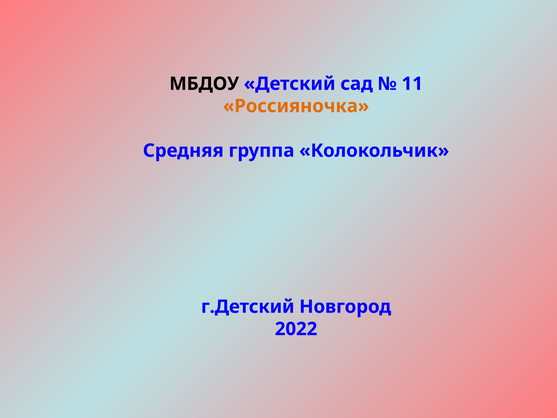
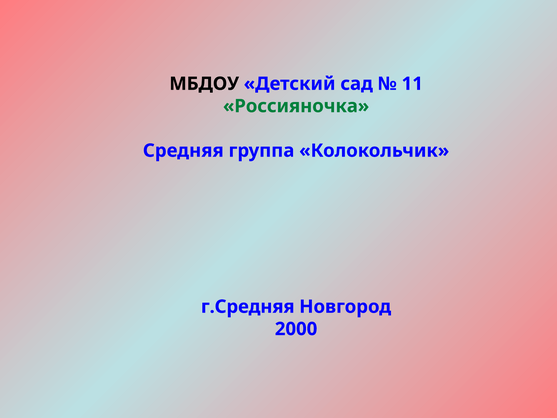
Россияночка colour: orange -> green (296, 106)
г.Детский: г.Детский -> г.Средняя (248, 307)
2022: 2022 -> 2000 (296, 329)
